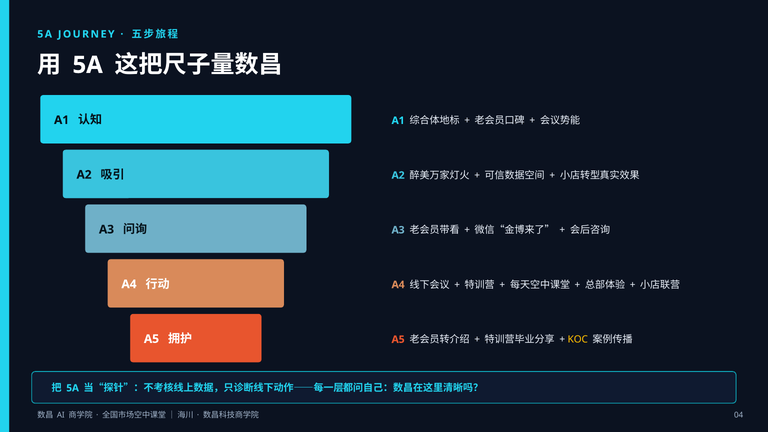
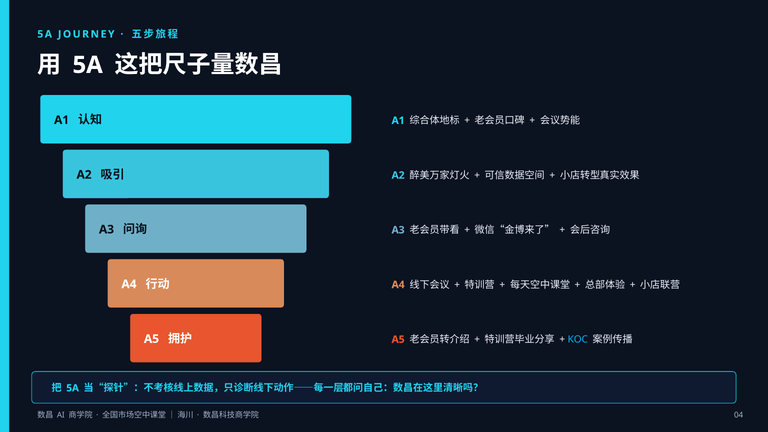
KOC colour: yellow -> light blue (578, 340)
